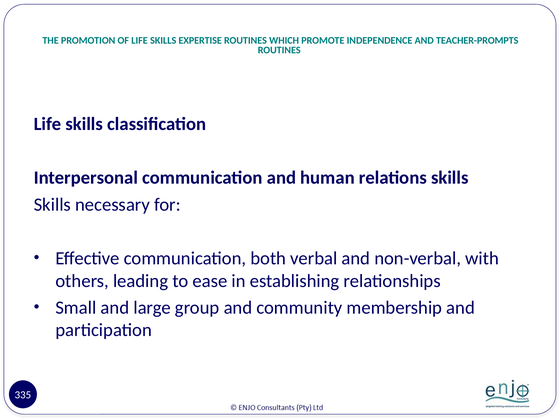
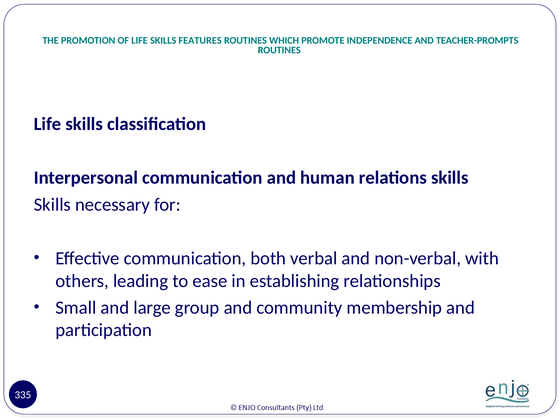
EXPERTISE: EXPERTISE -> FEATURES (200, 40)
